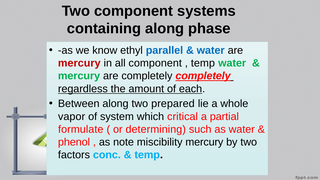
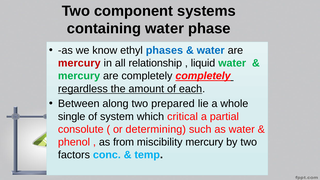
containing along: along -> water (165, 29)
parallel: parallel -> phases (164, 50)
all component: component -> relationship (155, 63)
temp: temp -> liquid (203, 63)
vapor: vapor -> single (72, 116)
formulate: formulate -> consolute (81, 129)
note: note -> from (124, 142)
